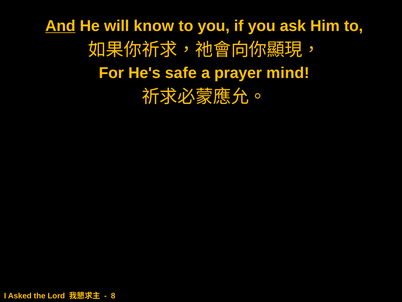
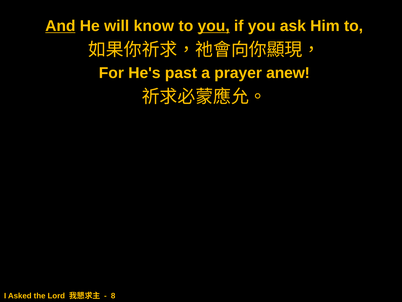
you underline: none -> present (214, 26)
safe: safe -> past (181, 73)
mind: mind -> anew (288, 73)
